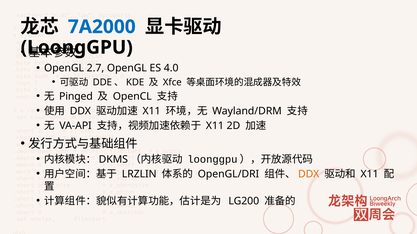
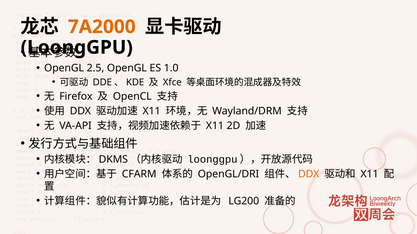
7A2000 colour: blue -> orange (102, 27)
2.7: 2.7 -> 2.5 (95, 68)
4.0: 4.0 -> 1.0 (171, 68)
Pinged: Pinged -> Firefox (76, 97)
LRZLIN: LRZLIN -> CFARM (139, 174)
